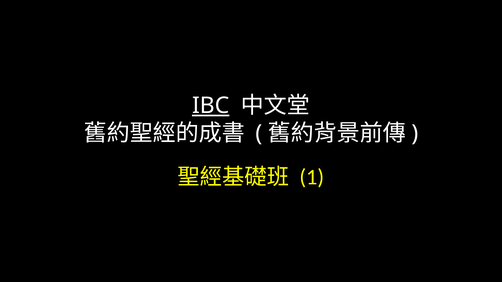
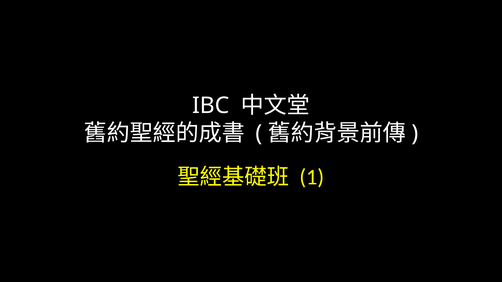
IBC underline: present -> none (211, 106)
